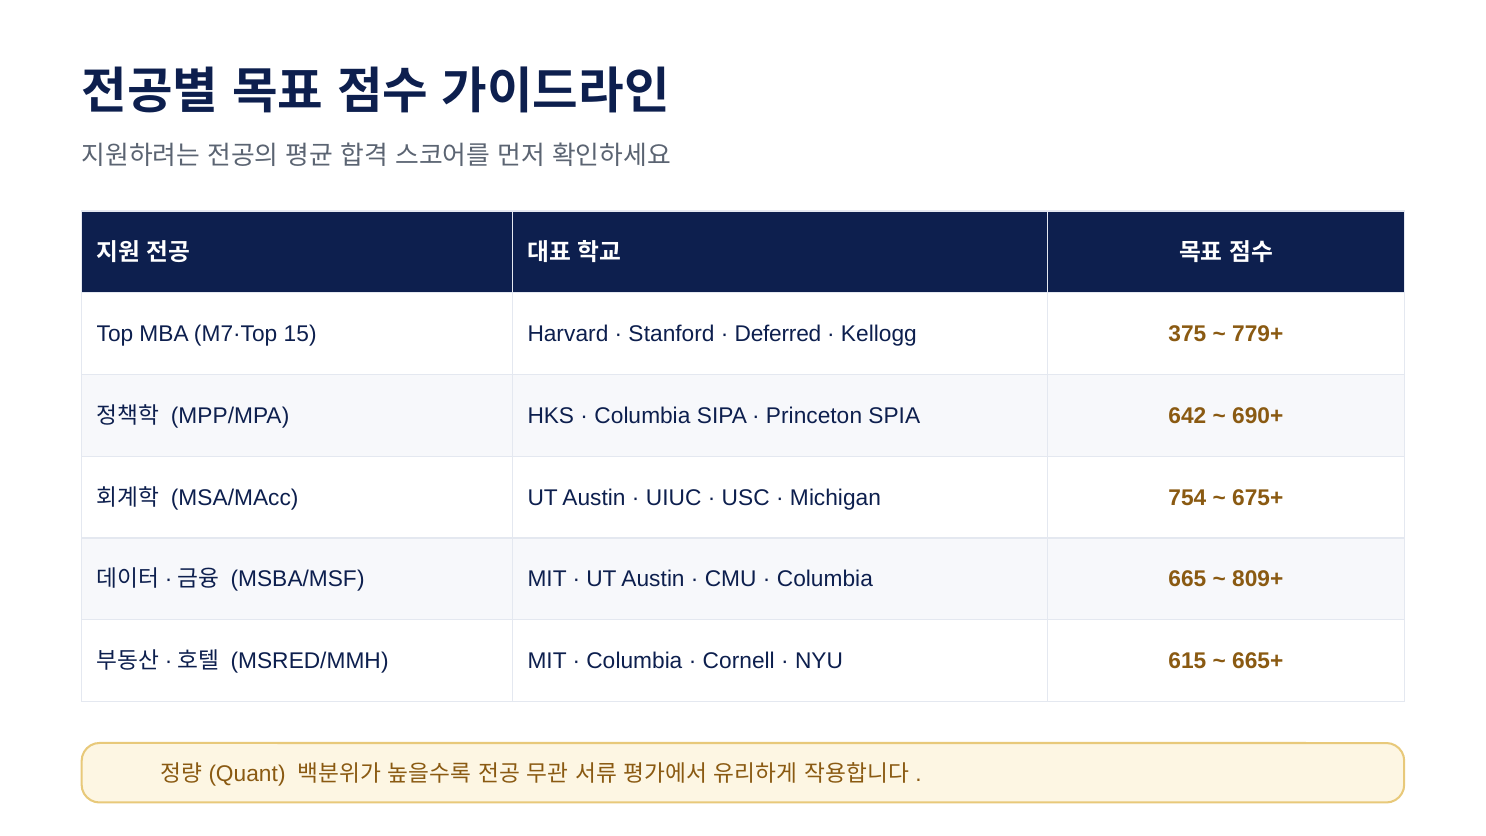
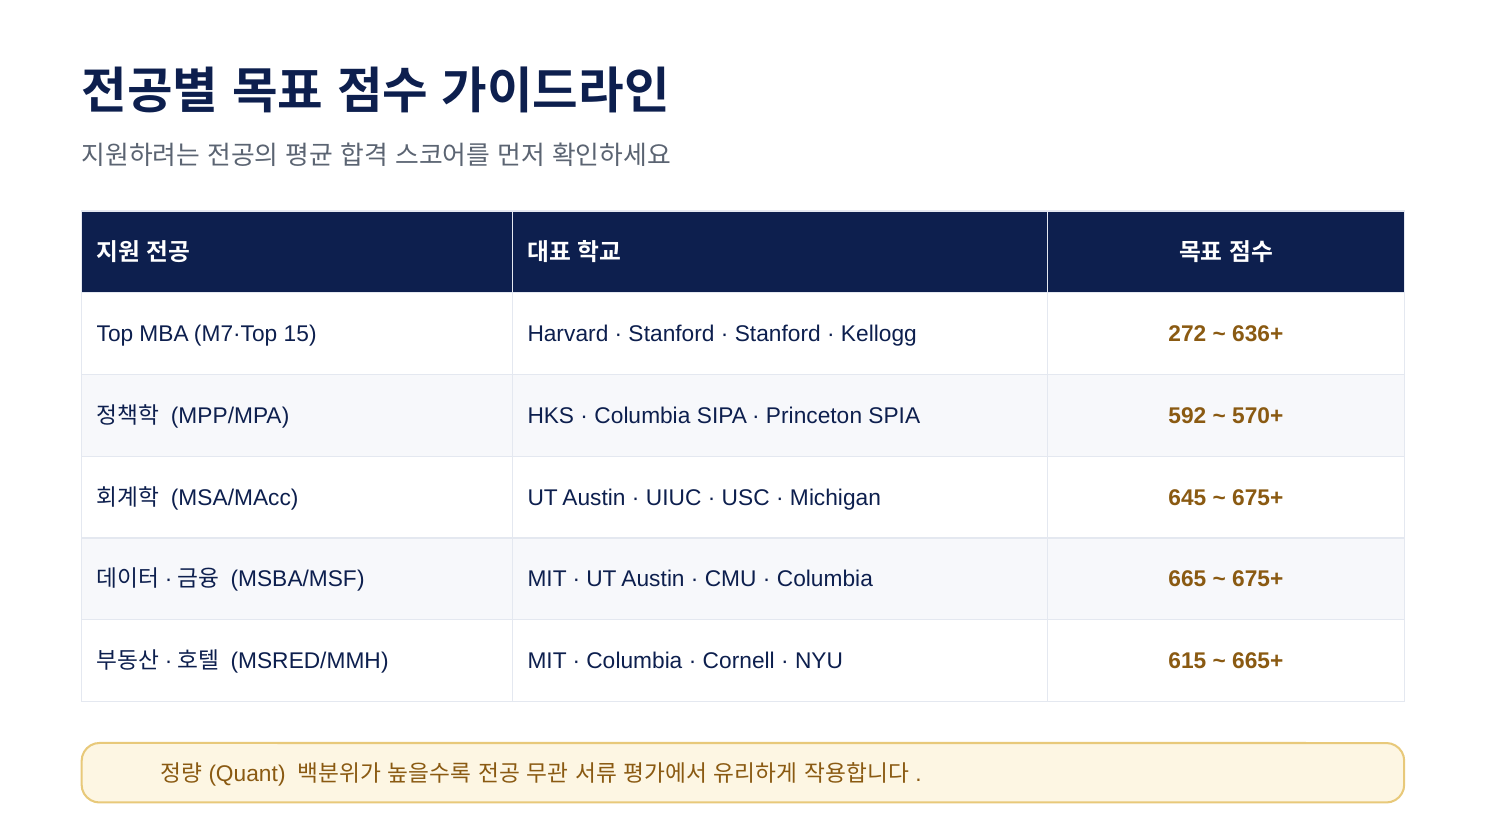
Deferred: Deferred -> Stanford (778, 334)
375: 375 -> 272 (1187, 334)
779+: 779+ -> 636+ (1258, 334)
642: 642 -> 592 (1187, 416)
690+: 690+ -> 570+ (1258, 416)
754: 754 -> 645 (1187, 497)
809+: 809+ -> 675+ (1258, 579)
